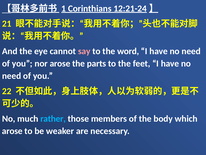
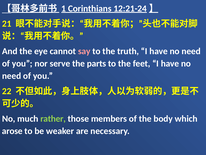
word: word -> truth (128, 51)
nor arose: arose -> serve (60, 63)
rather colour: light blue -> light green (53, 118)
